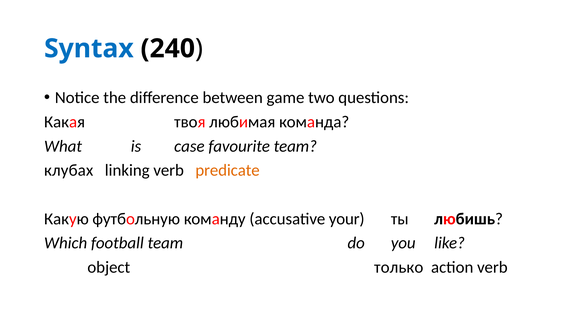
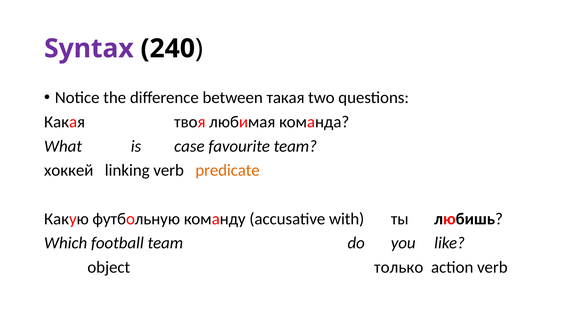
Syntax colour: blue -> purple (89, 49)
game: game -> такая (286, 98)
клубах: клубах -> хоккей (69, 170)
your: your -> with (347, 219)
